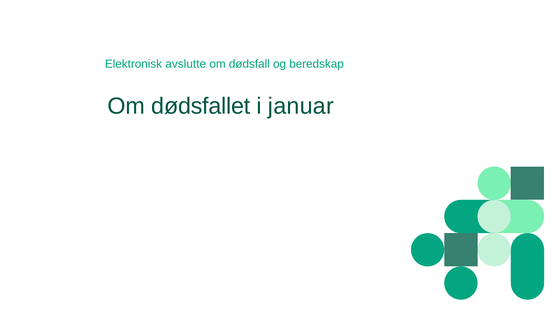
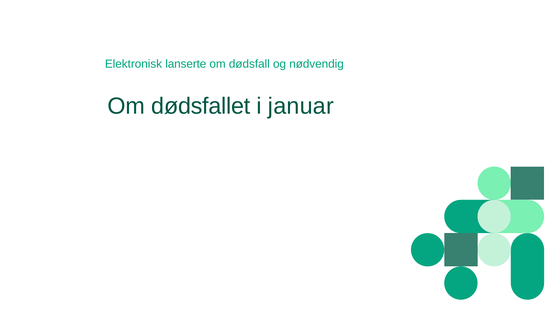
avslutte: avslutte -> lanserte (186, 64)
beredskap: beredskap -> nødvendig (317, 64)
